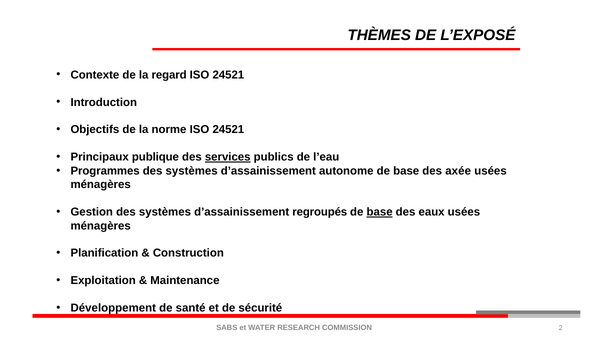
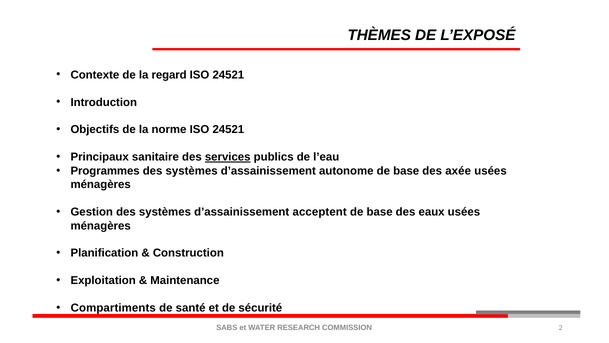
publique: publique -> sanitaire (155, 157)
regroupés: regroupés -> acceptent (320, 212)
base underline: present -> none (380, 212)
Développement: Développement -> Compartiments (113, 308)
